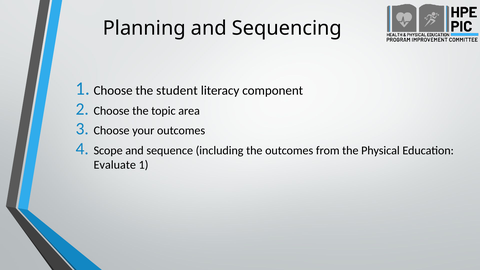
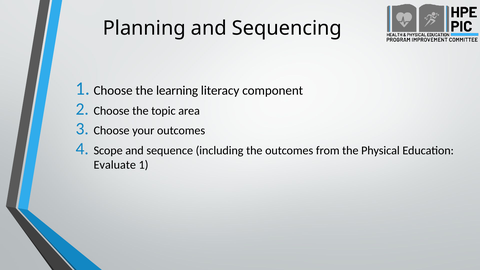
student: student -> learning (177, 91)
